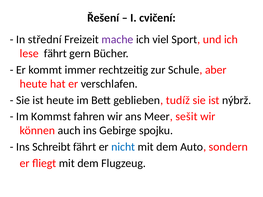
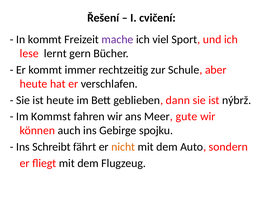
In střední: střední -> kommt (45, 39)
lese fährt: fährt -> lernt (55, 53)
tudíž: tudíž -> dann (178, 100)
sešit: sešit -> gute (187, 117)
nicht colour: blue -> orange (123, 147)
